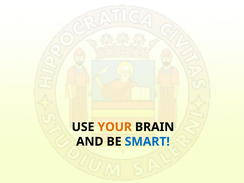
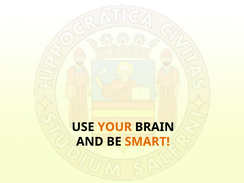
SMART colour: blue -> orange (147, 142)
